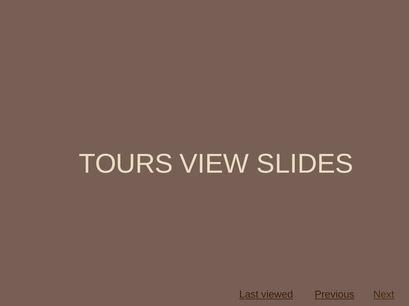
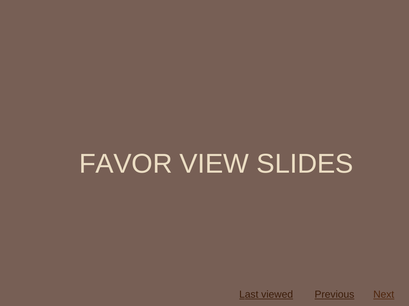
TOURS: TOURS -> FAVOR (126, 164)
